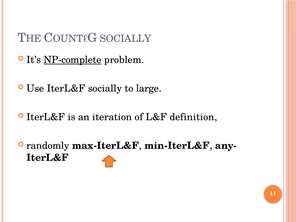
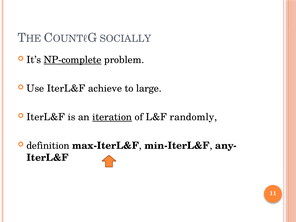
IterL&F socially: socially -> achieve (105, 88)
iteration underline: none -> present (112, 117)
definition: definition -> randomly (193, 117)
randomly: randomly -> definition (48, 146)
